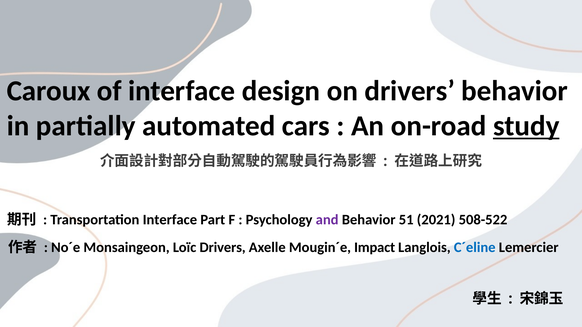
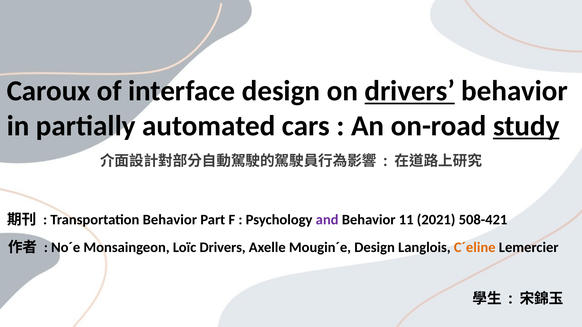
drivers underline: none -> present (410, 91)
Transportation Interface: Interface -> Behavior (170, 220)
51: 51 -> 11 (406, 220)
508-522: 508-522 -> 508-421 (483, 220)
Mougin´e Impact: Impact -> Design (375, 248)
C´eline colour: blue -> orange (475, 248)
